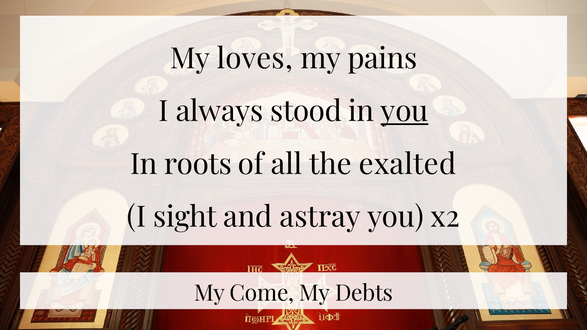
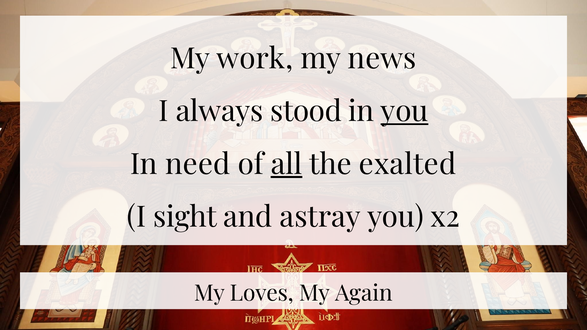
loves: loves -> work (255, 59)
pains: pains -> news (382, 59)
roots: roots -> need (198, 165)
all underline: none -> present (286, 165)
Come: Come -> Loves (262, 294)
Debts: Debts -> Again (364, 294)
